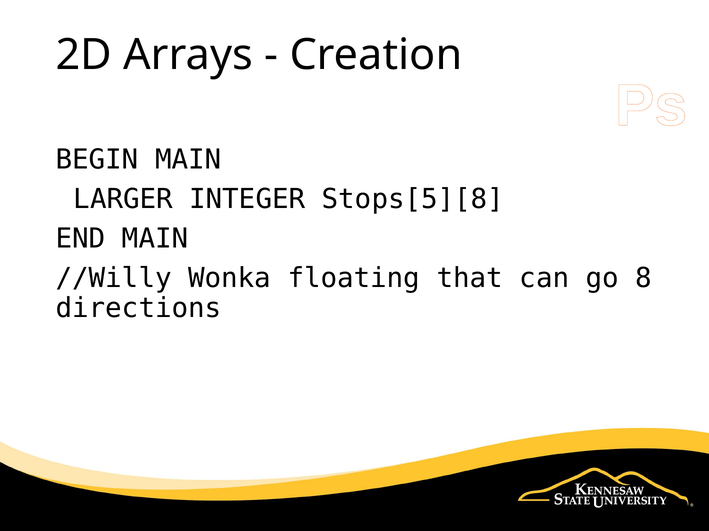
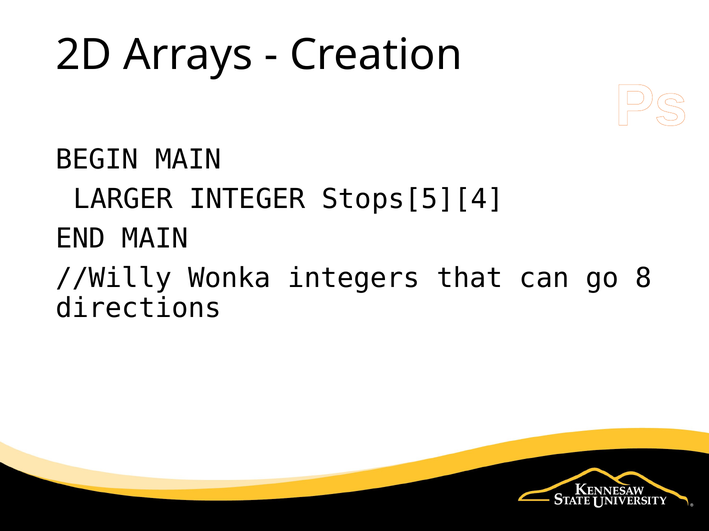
Stops[5][8: Stops[5][8 -> Stops[5][4 (413, 199)
floating: floating -> integers (354, 279)
